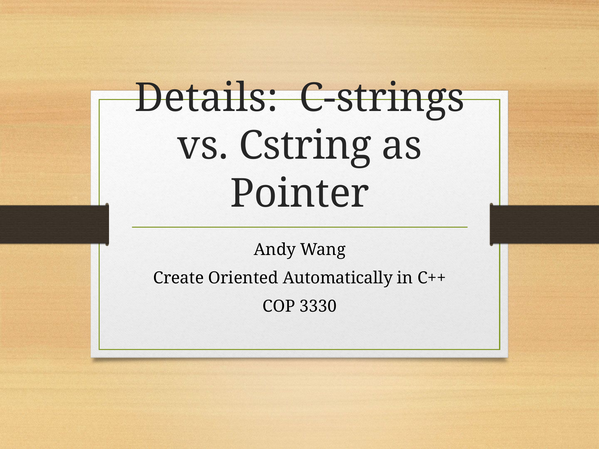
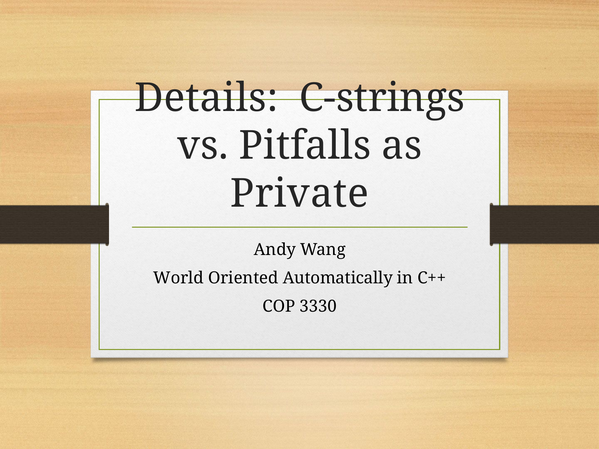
Cstring: Cstring -> Pitfalls (305, 146)
Pointer: Pointer -> Private (300, 194)
Create: Create -> World (178, 278)
